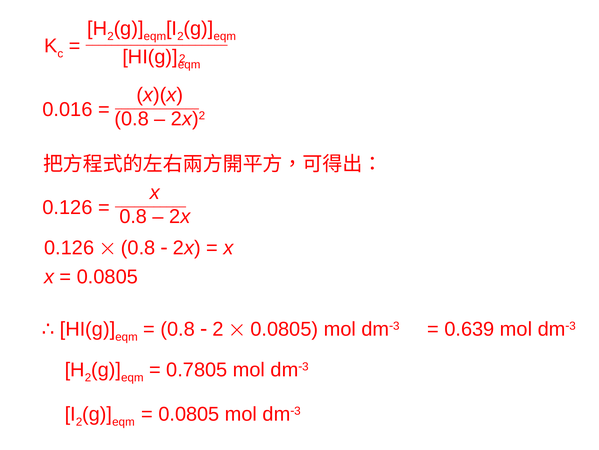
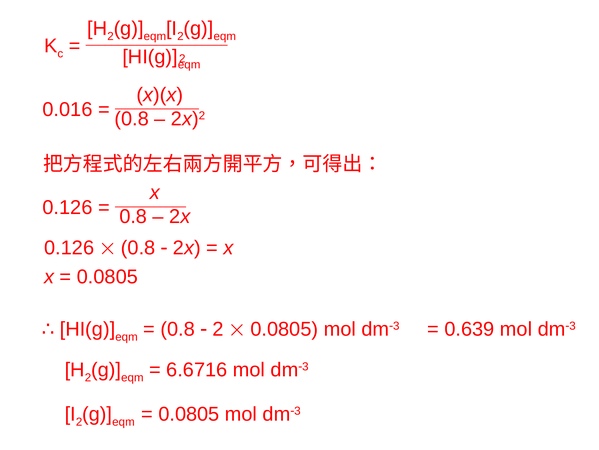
0.7805: 0.7805 -> 6.6716 (197, 369)
